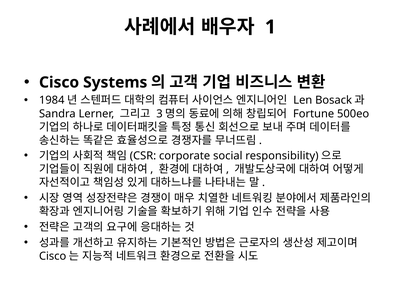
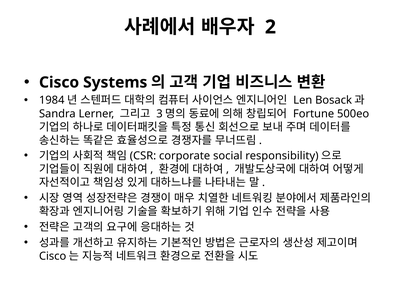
1: 1 -> 2 (270, 27)
